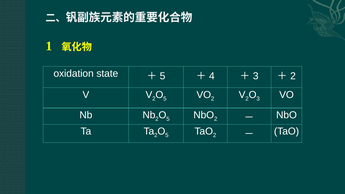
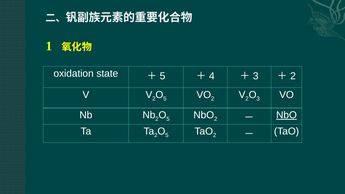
NbO underline: none -> present (287, 115)
